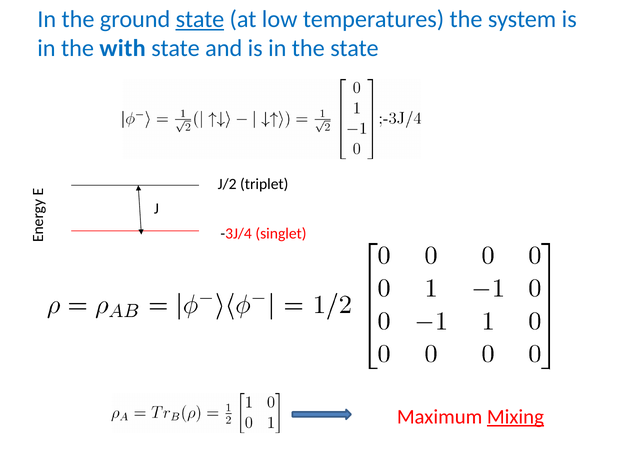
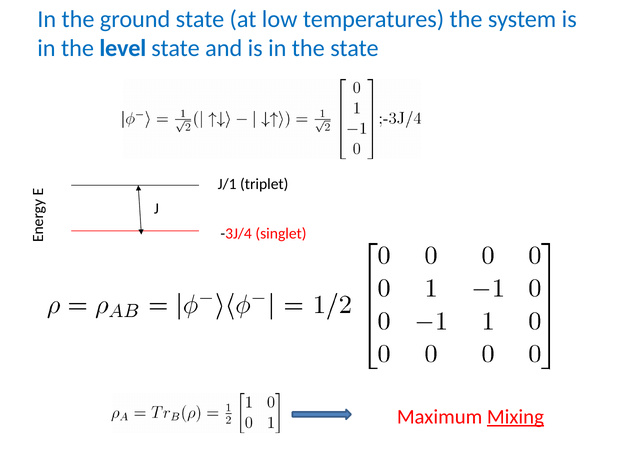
state underline: present -> none (200, 19)
with: with -> level (123, 48)
J/2: J/2 -> J/1 (227, 184)
